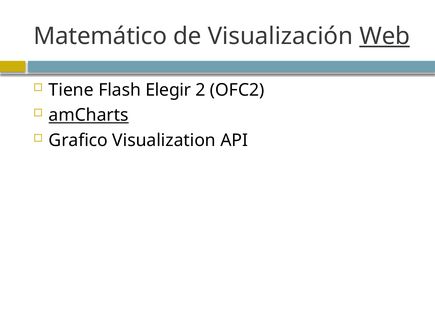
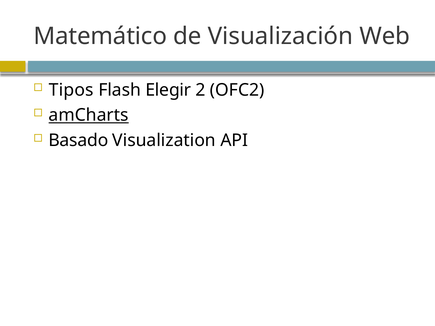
Web underline: present -> none (385, 36)
Tiene: Tiene -> Tipos (71, 90)
Grafico: Grafico -> Basado (78, 141)
